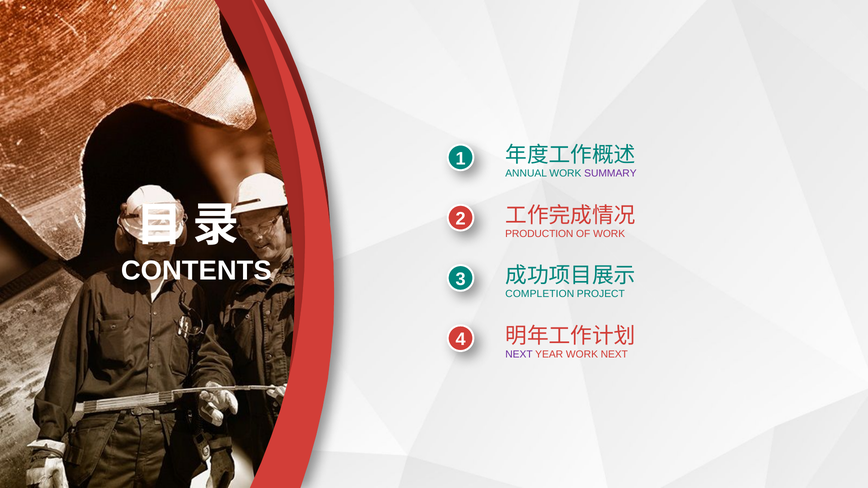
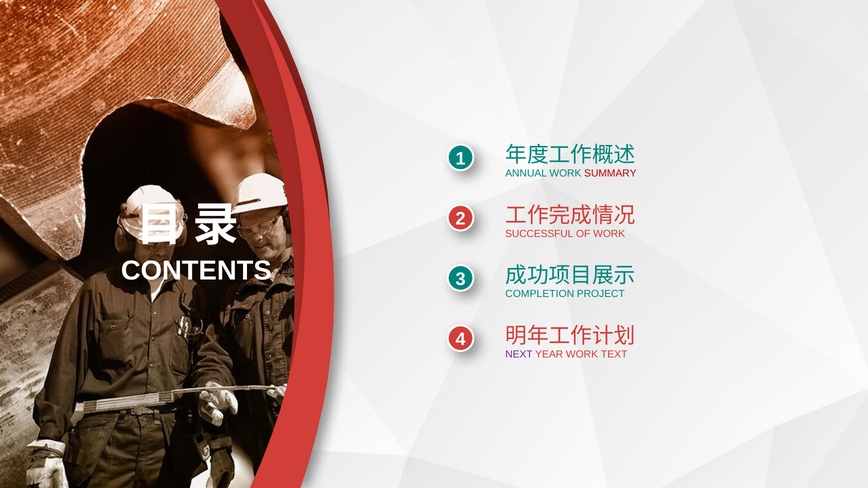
SUMMARY colour: purple -> red (610, 174)
PRODUCTION: PRODUCTION -> SUCCESSFUL (539, 234)
WORK NEXT: NEXT -> TEXT (614, 355)
